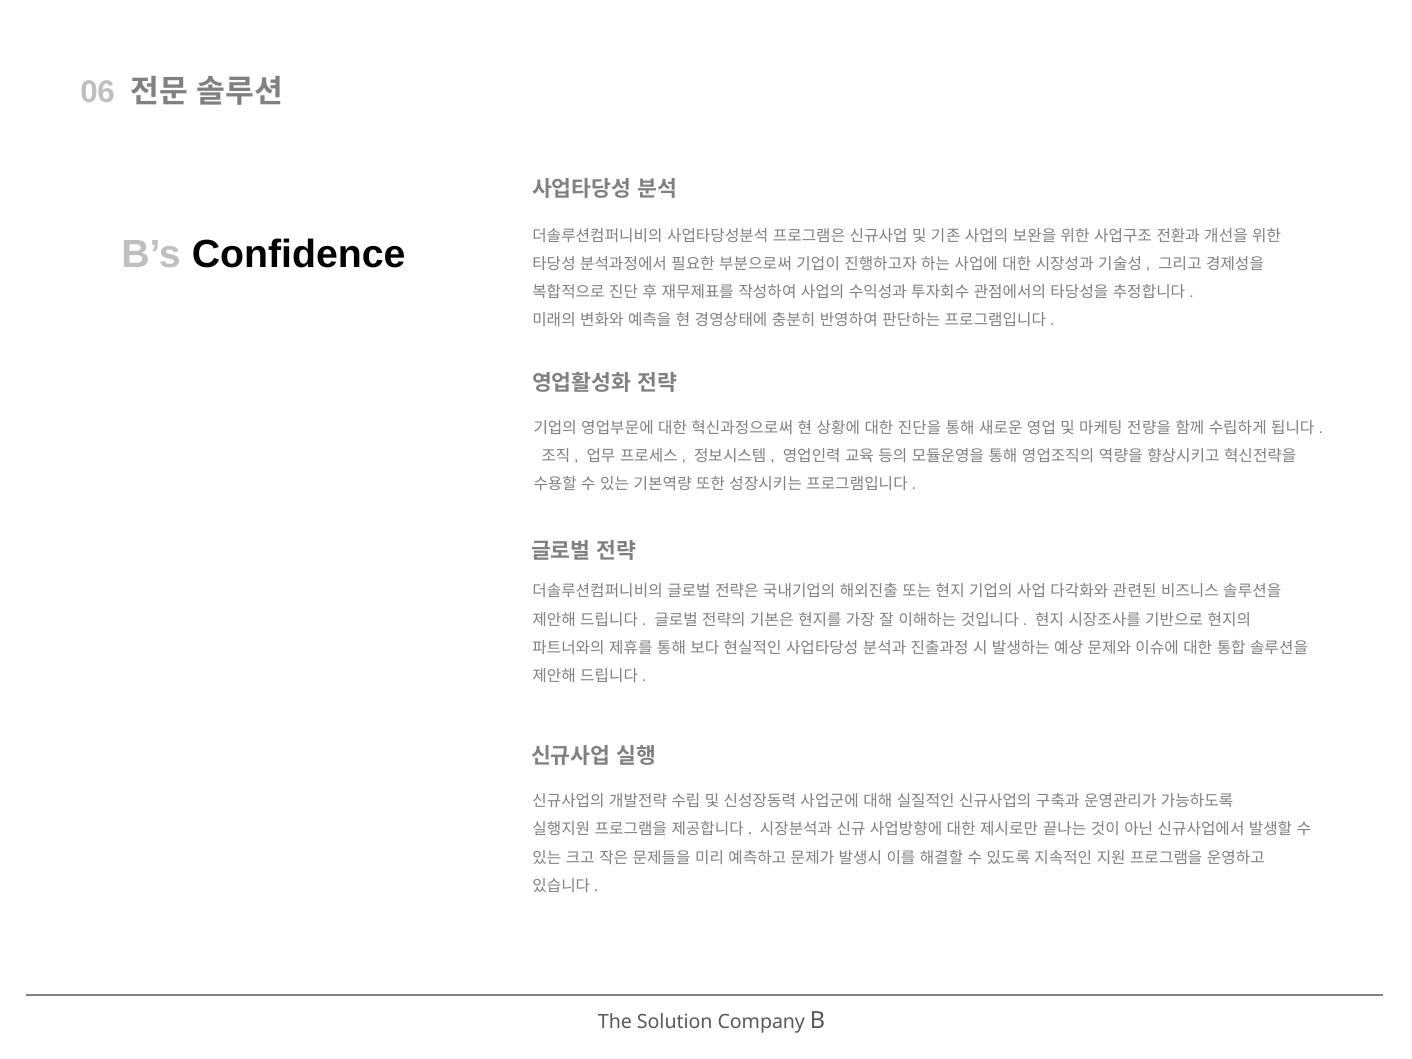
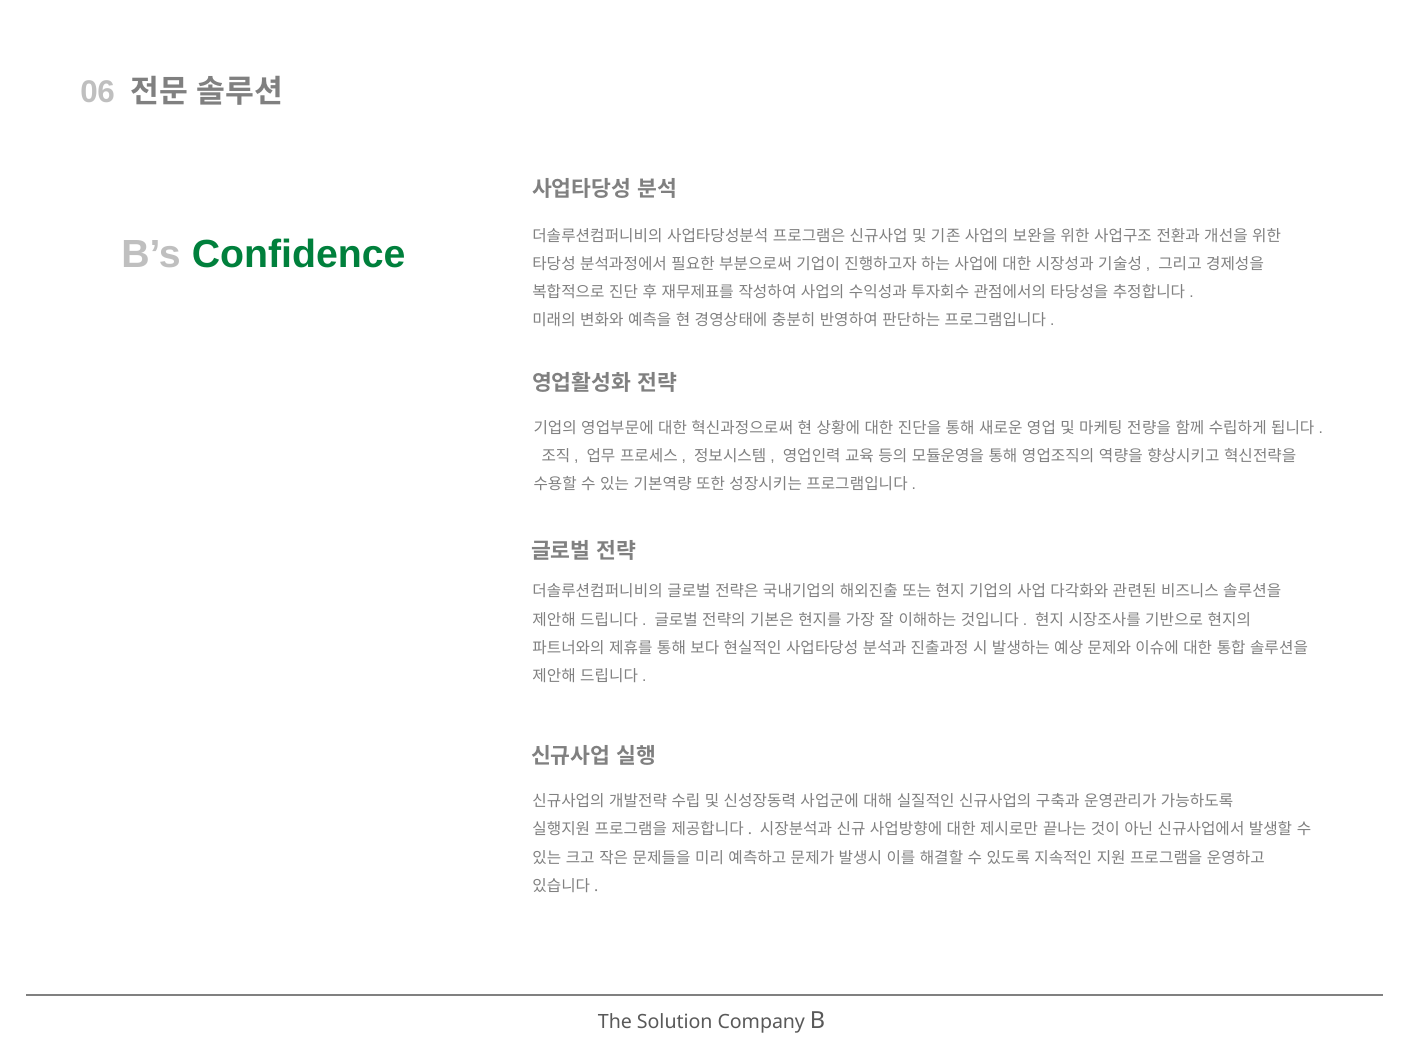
Confidence colour: black -> green (299, 254)
